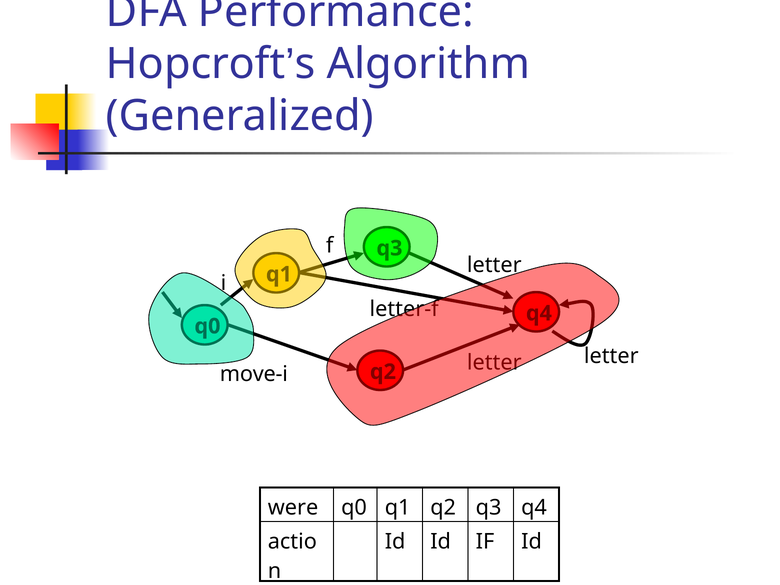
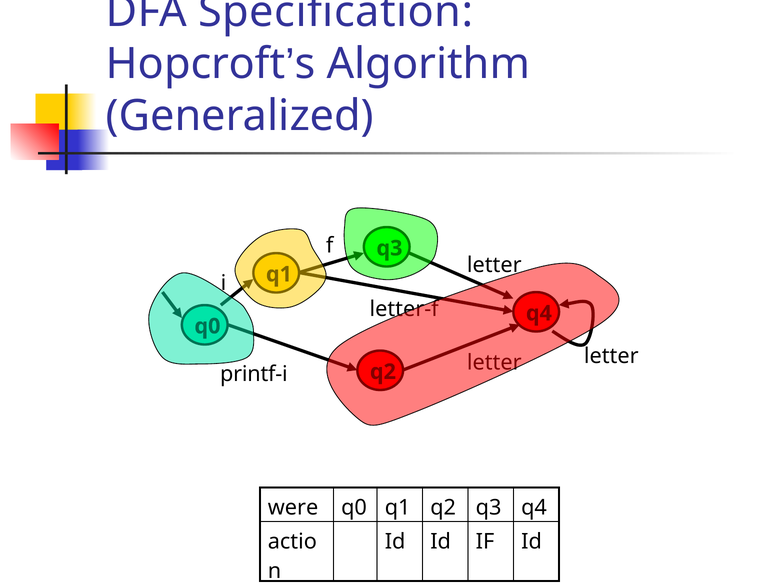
Performance: Performance -> Specification (336, 12)
move-i: move-i -> printf-i (254, 374)
